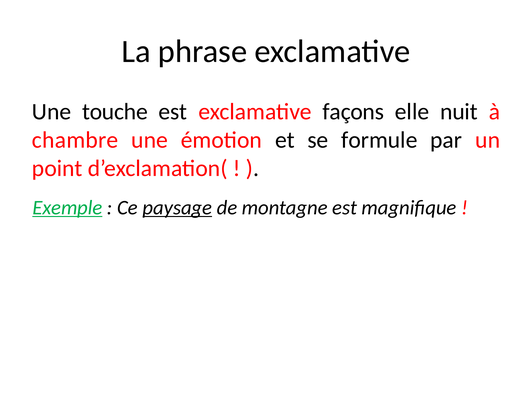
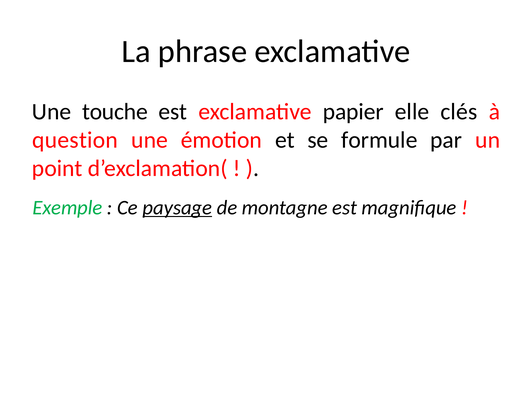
façons: façons -> papier (353, 112)
nuit: nuit -> clés (459, 112)
chambre: chambre -> question (75, 140)
Exemple underline: present -> none (67, 208)
